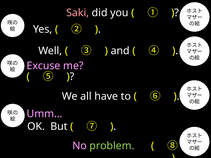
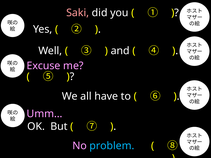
problem colour: light green -> light blue (112, 146)
